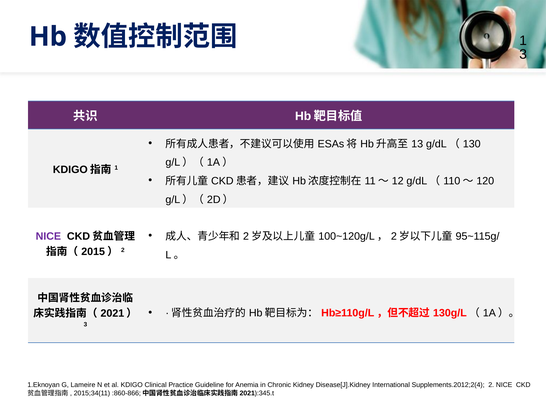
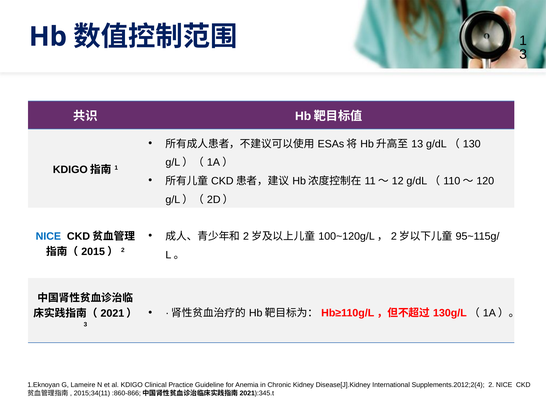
NICE colour: purple -> blue (48, 236)
